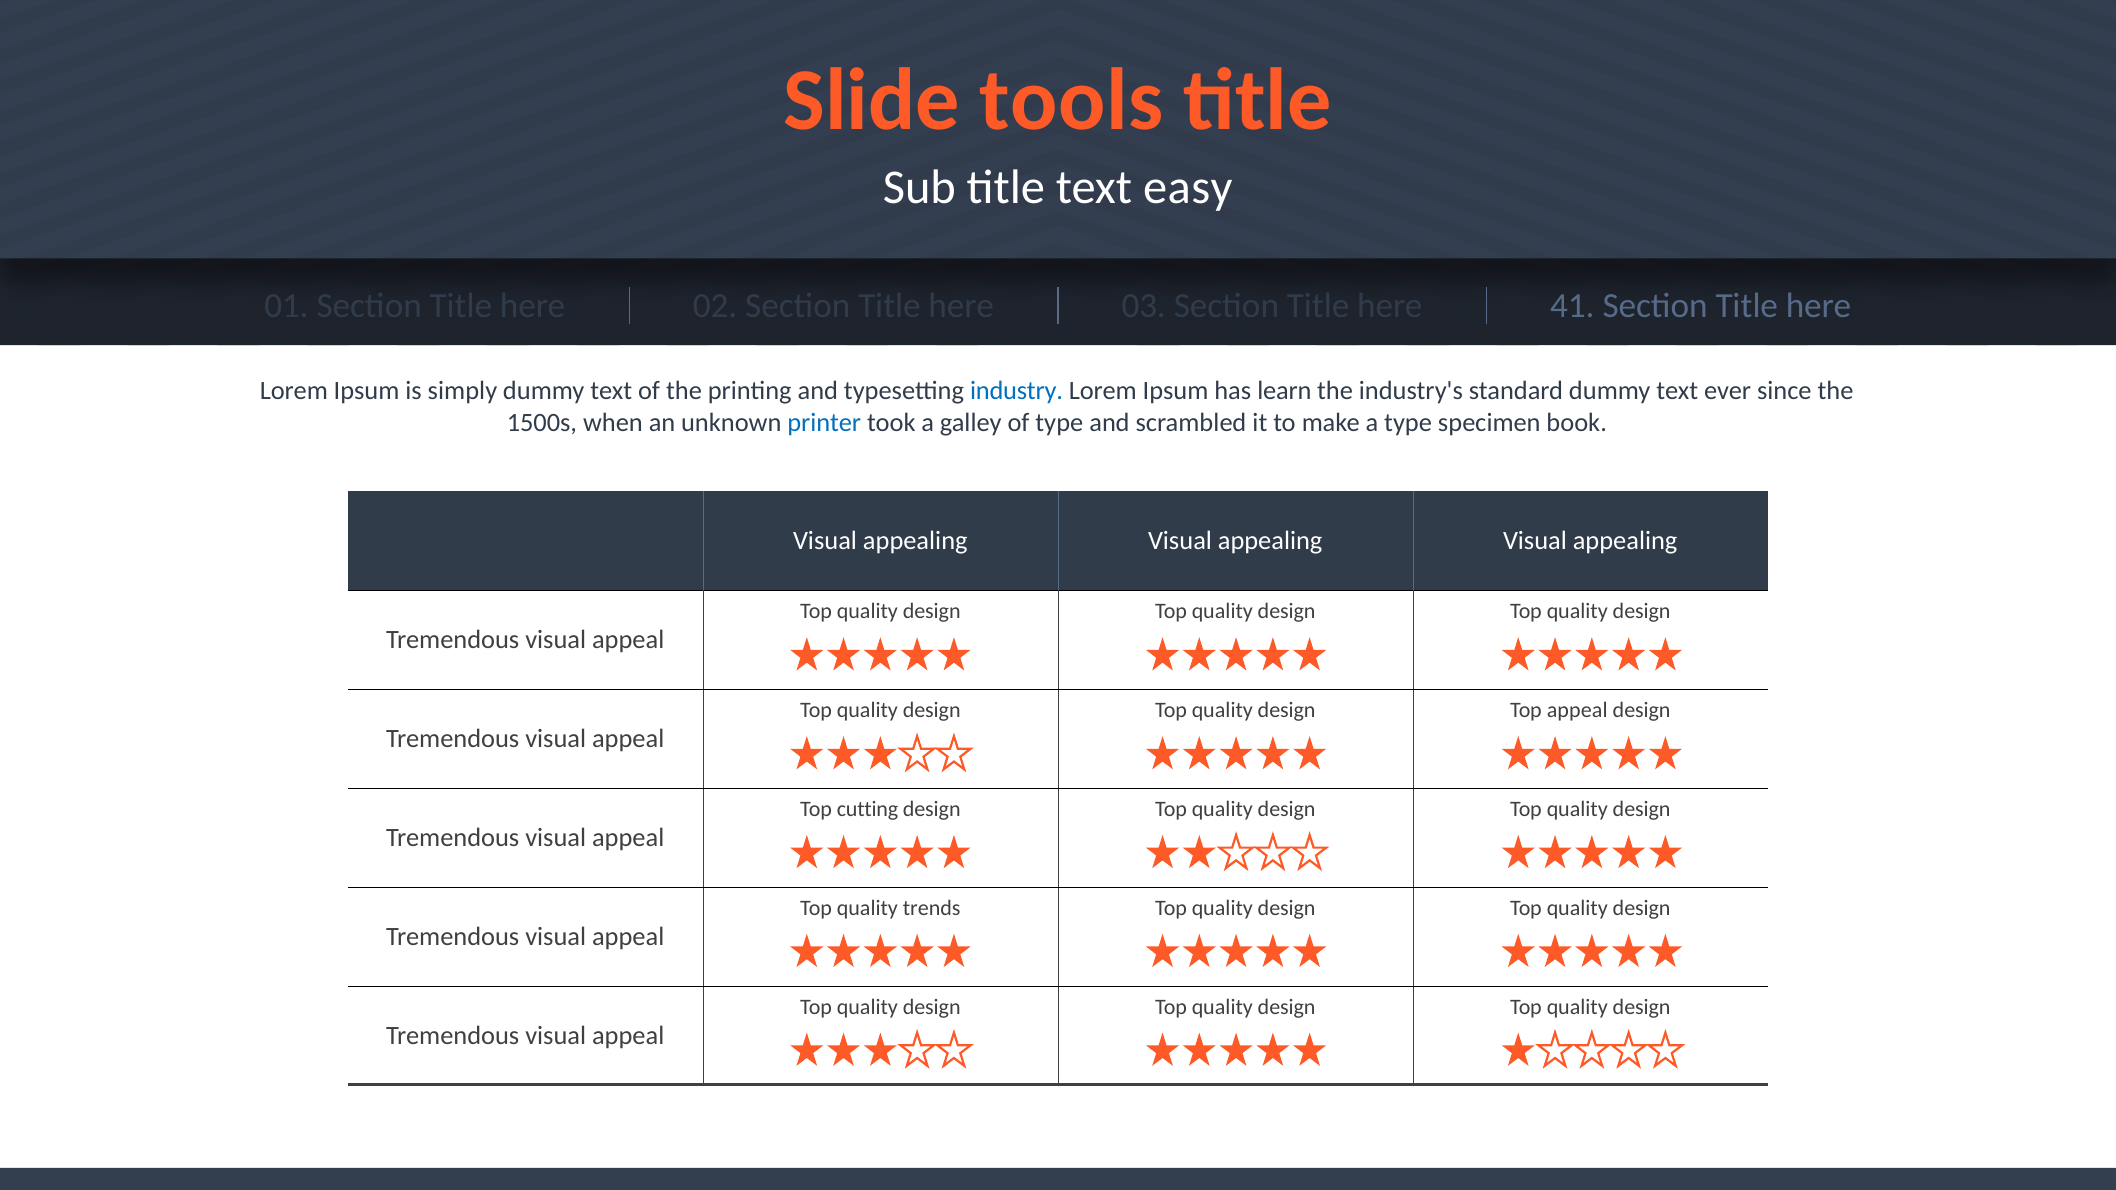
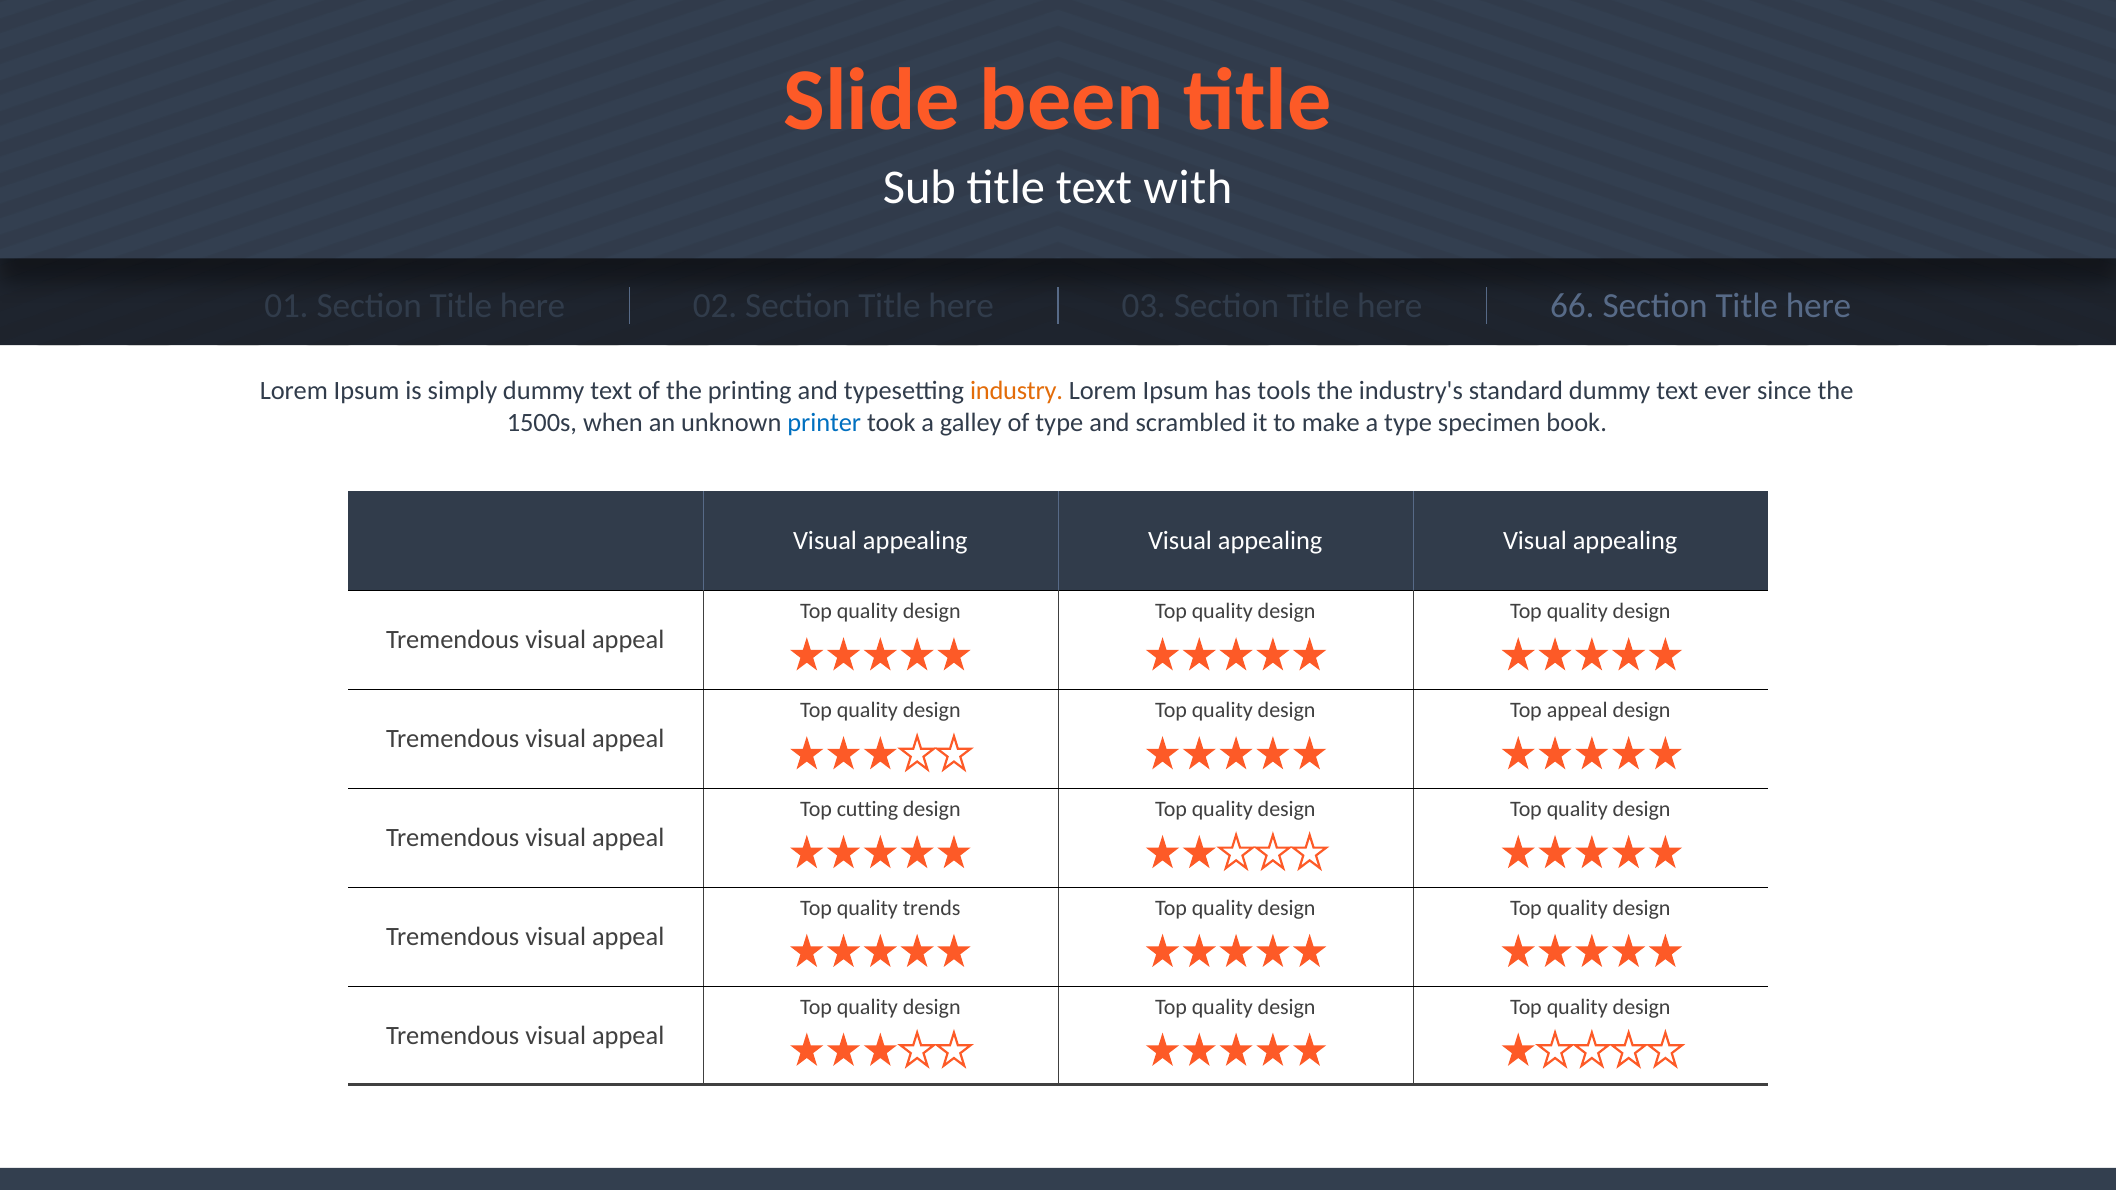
tools: tools -> been (1072, 101)
easy: easy -> with (1188, 188)
41: 41 -> 66 (1572, 306)
industry colour: blue -> orange (1017, 391)
learn: learn -> tools (1284, 391)
